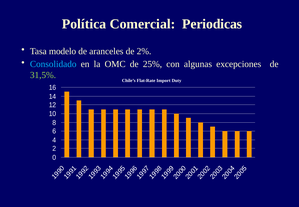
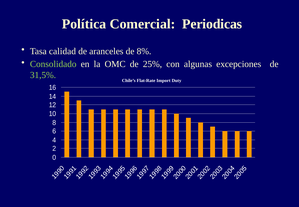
modelo: modelo -> calidad (62, 51)
2%: 2% -> 8% (144, 51)
Consolidado colour: light blue -> light green (53, 64)
